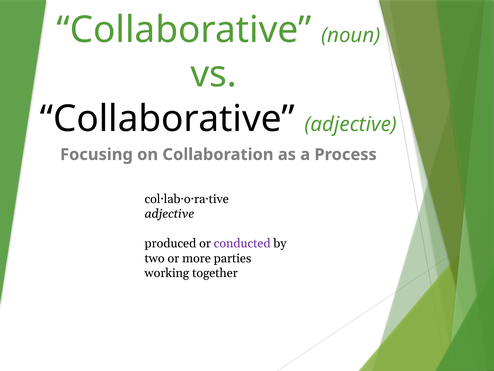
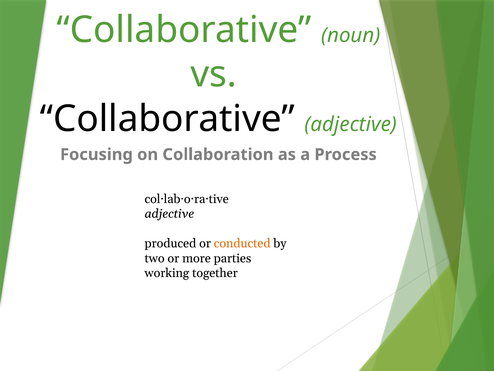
conducted colour: purple -> orange (242, 243)
